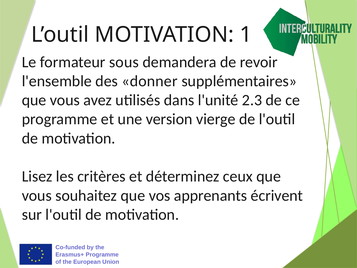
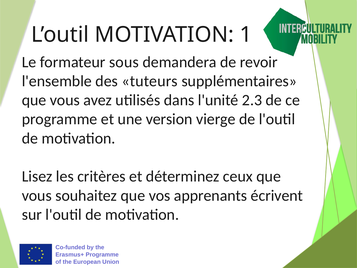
donner: donner -> tuteurs (150, 81)
